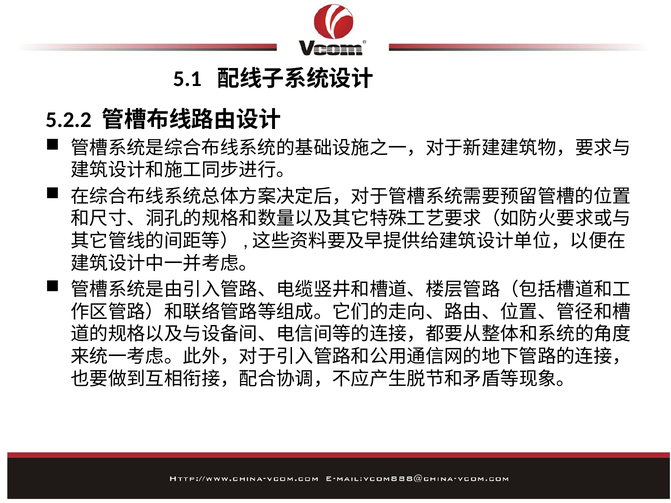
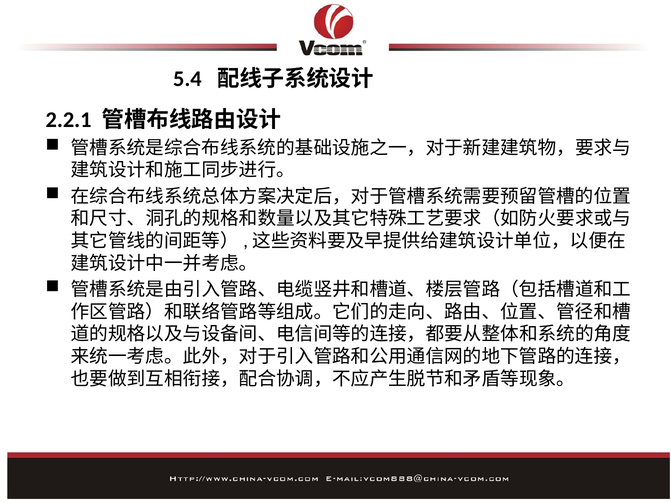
5.1: 5.1 -> 5.4 (187, 79)
5.2.2: 5.2.2 -> 2.2.1 (69, 120)
